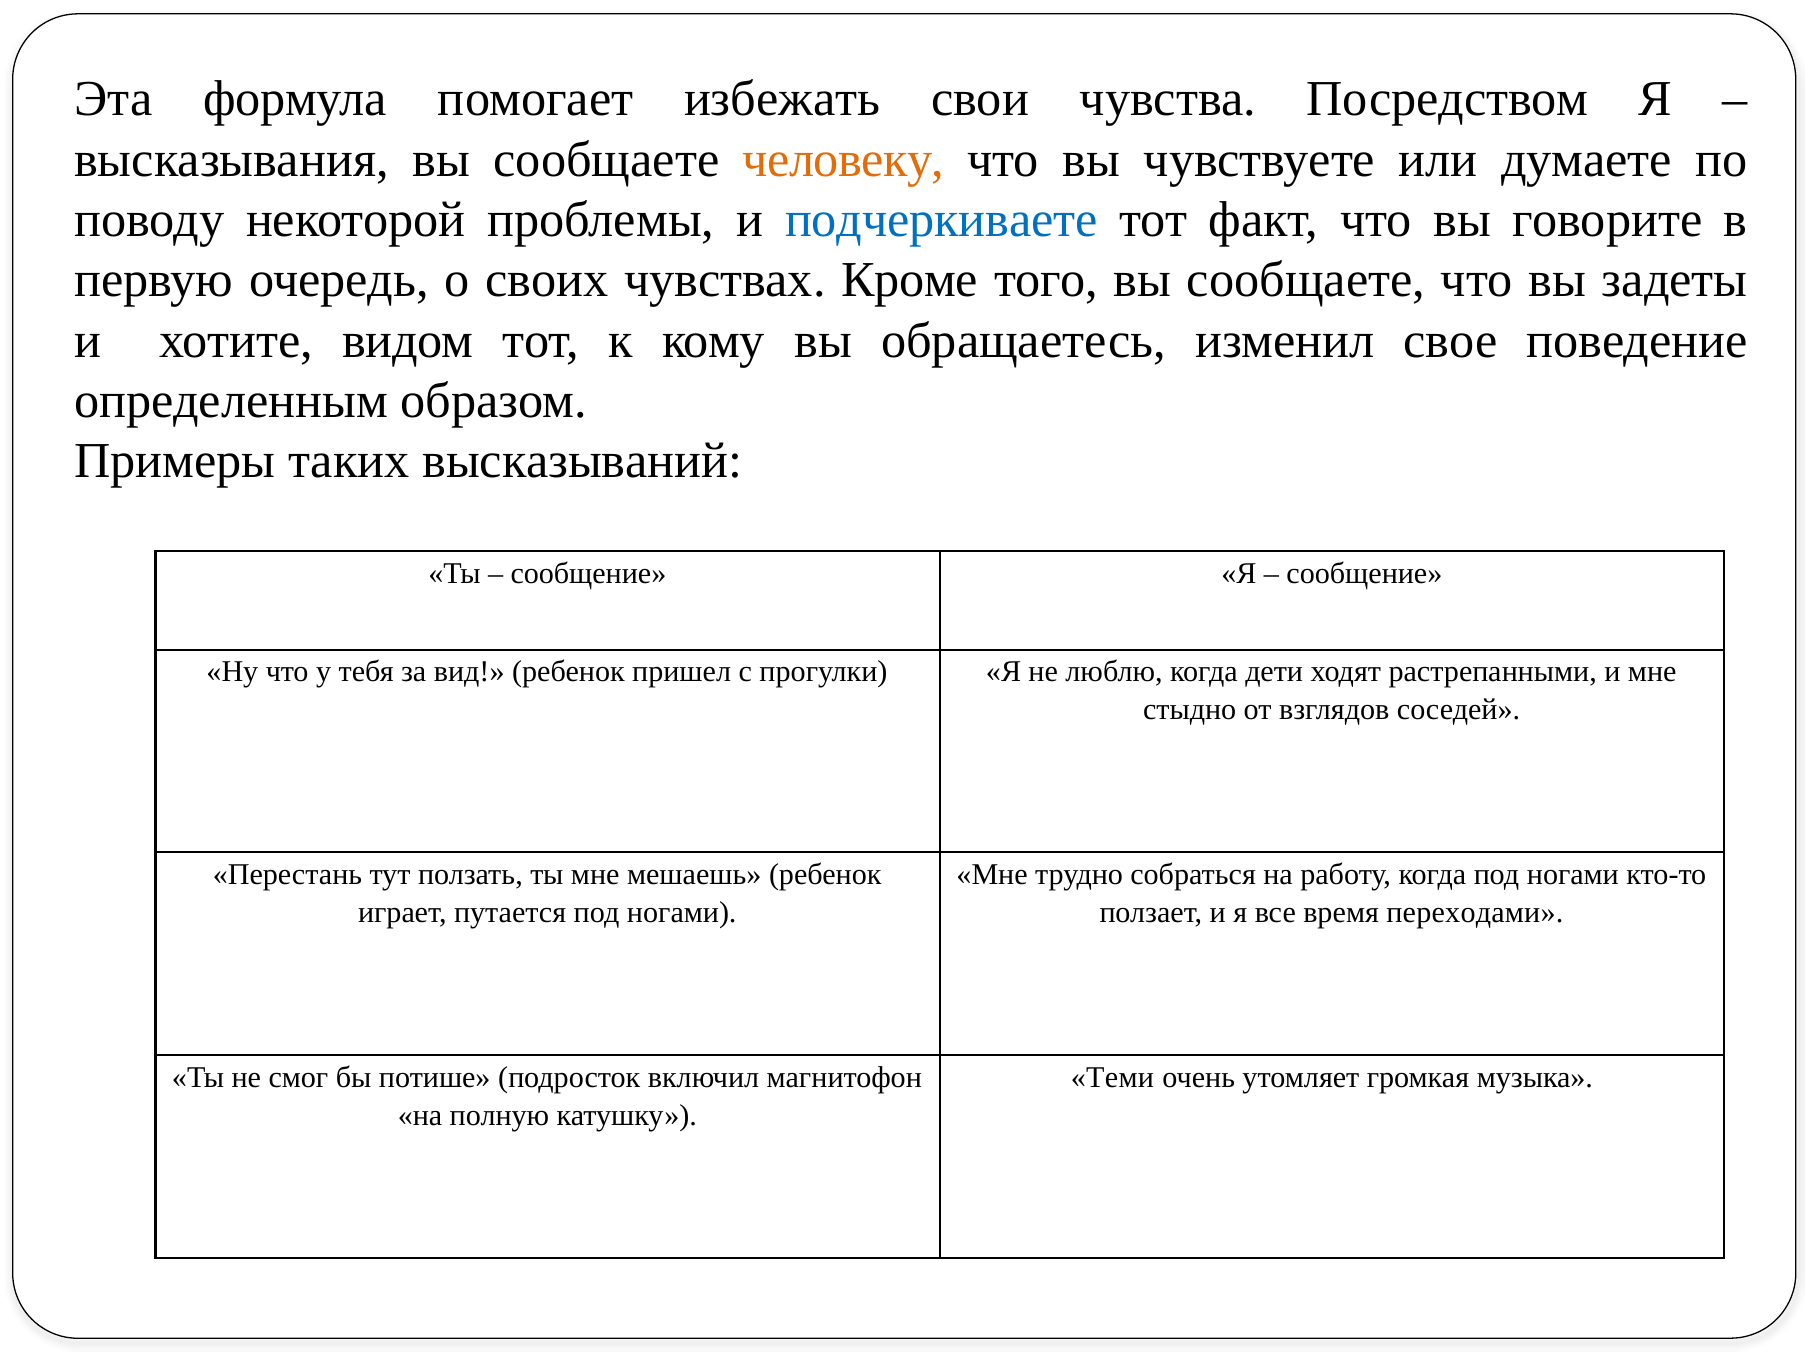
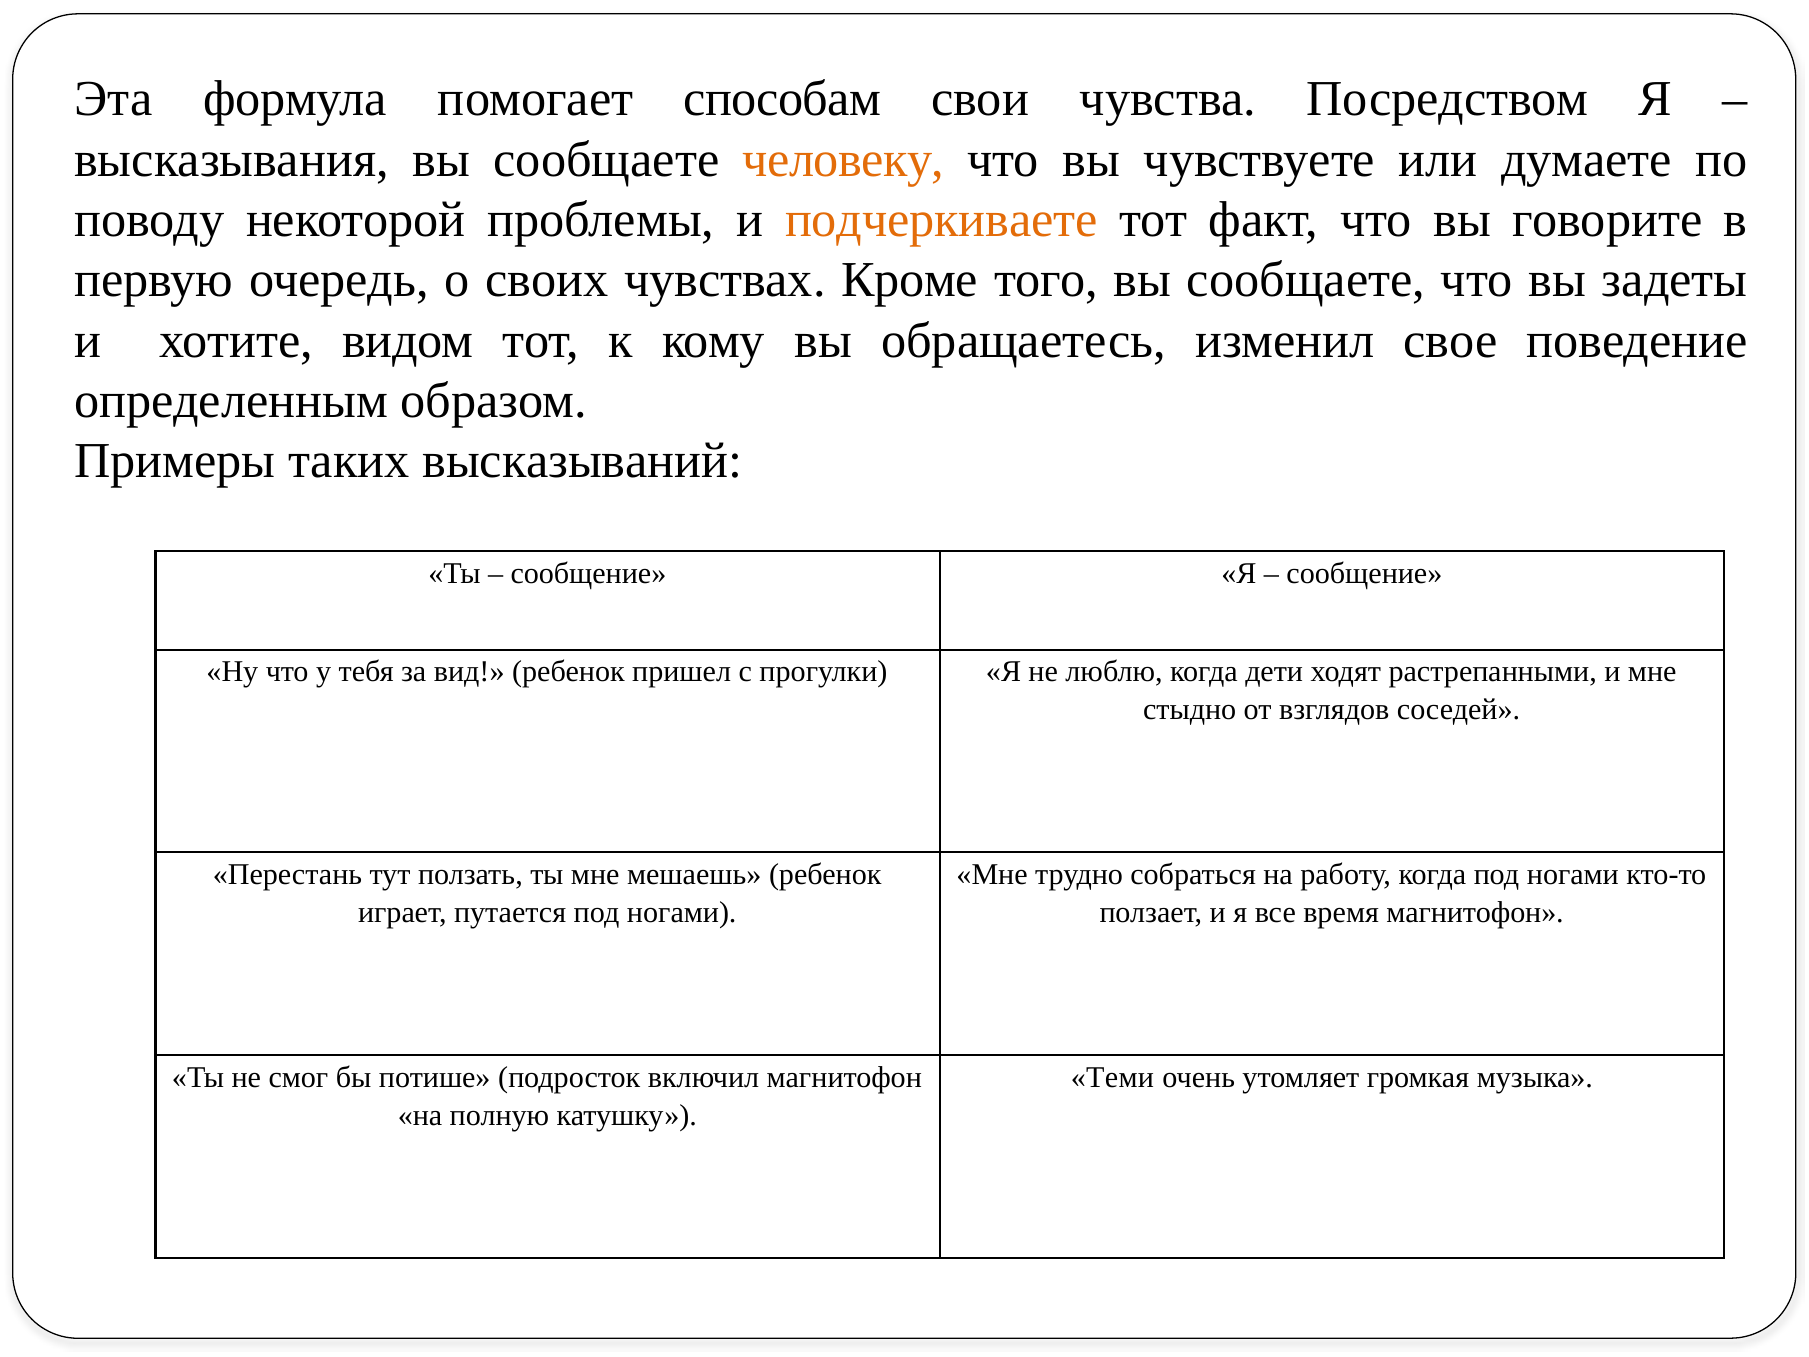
избежать: избежать -> способам (783, 99)
подчеркиваете colour: blue -> orange (941, 220)
время переходами: переходами -> магнитофон (1475, 913)
